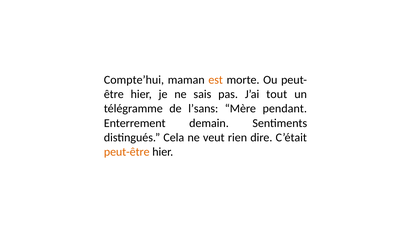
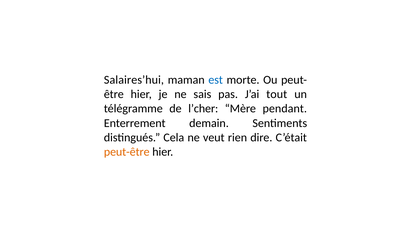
Compte’hui: Compte’hui -> Salaires’hui (134, 80)
est colour: orange -> blue (216, 80)
l’sans: l’sans -> l’cher (203, 109)
